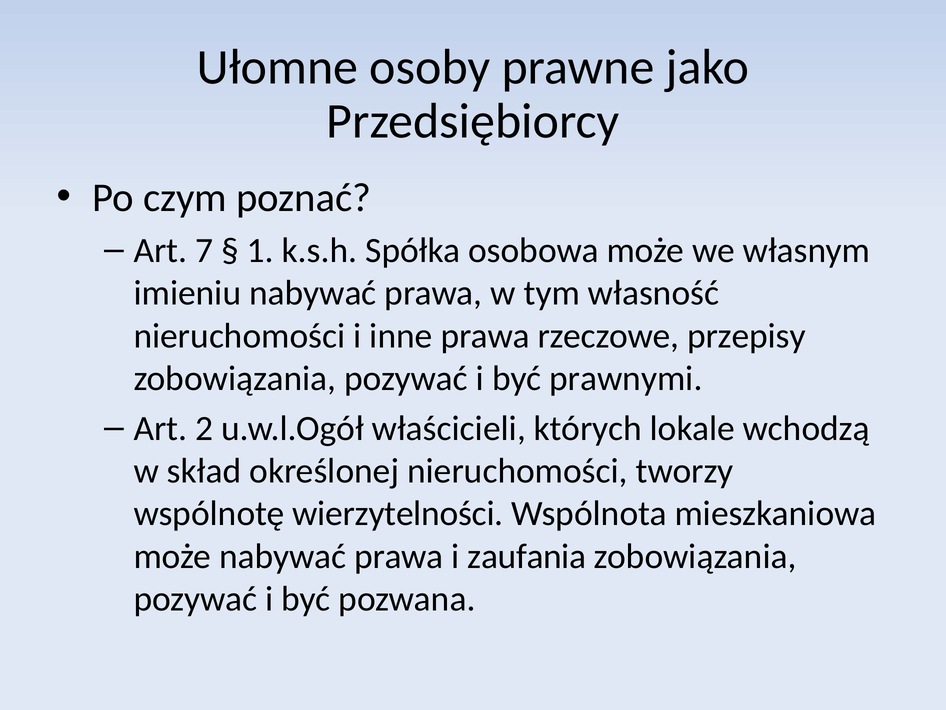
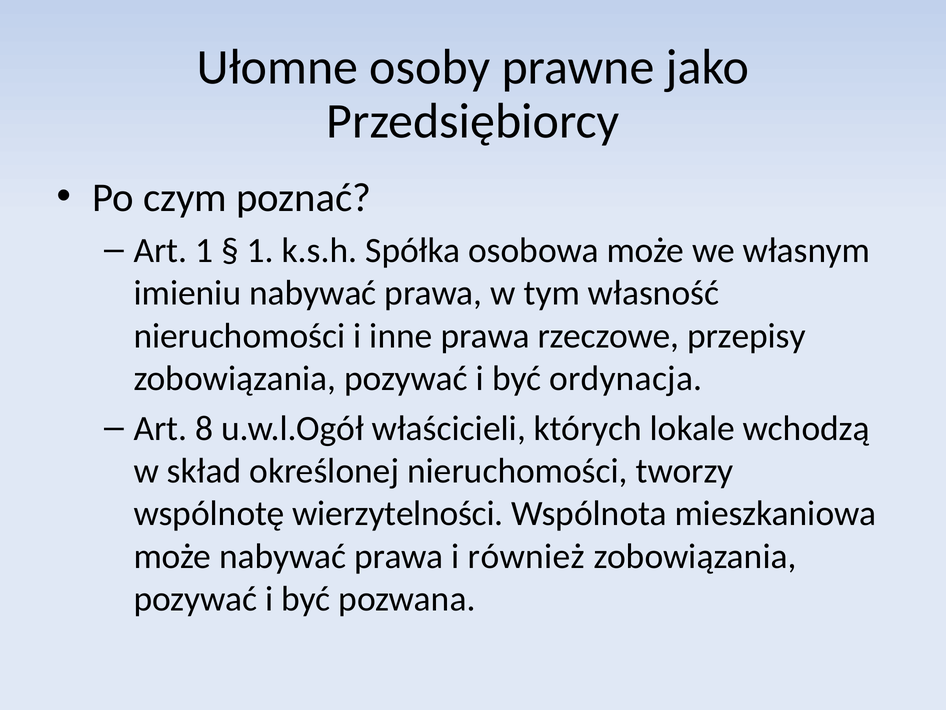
Art 7: 7 -> 1 (204, 250)
prawnymi: prawnymi -> ordynacja (626, 378)
2: 2 -> 8 (204, 428)
zaufania: zaufania -> również (526, 556)
